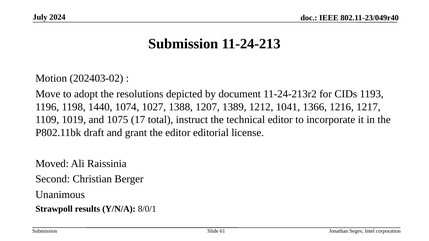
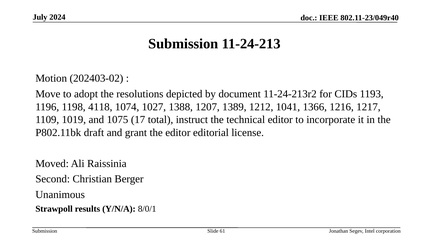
1440: 1440 -> 4118 (100, 107)
